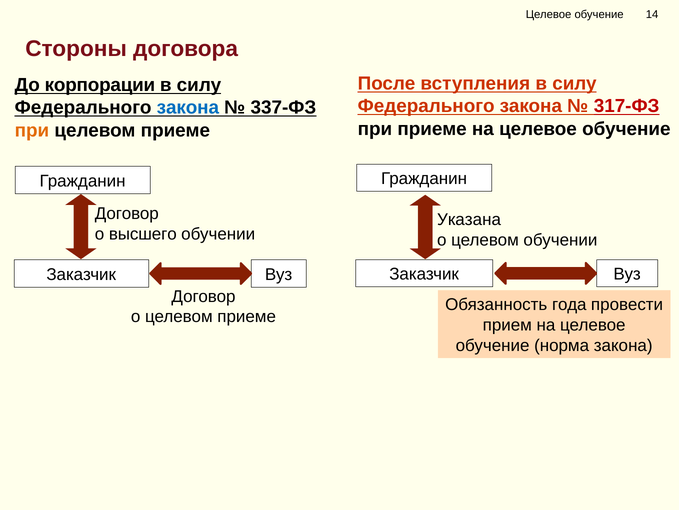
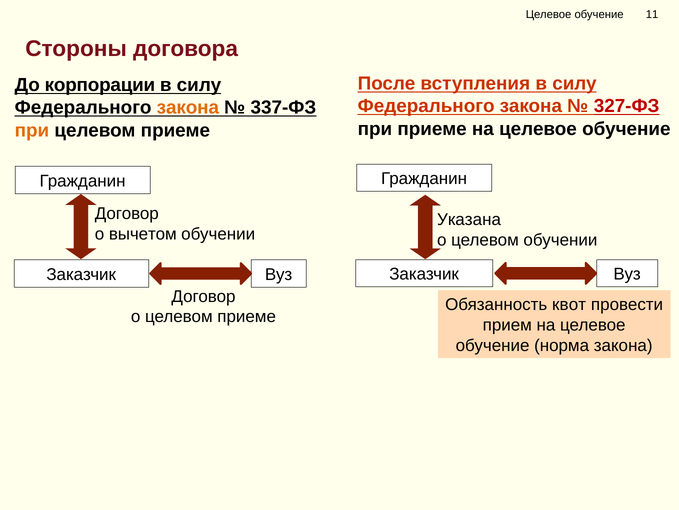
14: 14 -> 11 (652, 14)
317-ФЗ: 317-ФЗ -> 327-ФЗ (627, 106)
закона colour: blue -> orange (188, 107)
высшего: высшего -> вычетом (143, 234)
года: года -> квот (569, 304)
